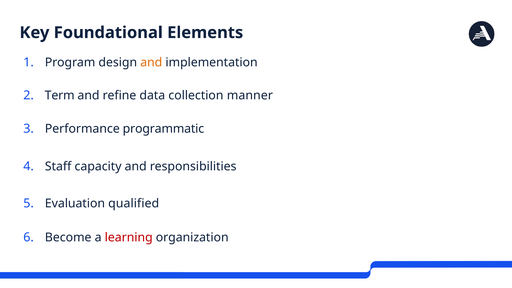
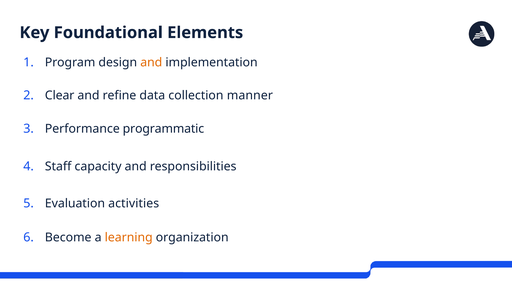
Term: Term -> Clear (60, 96)
qualified: qualified -> activities (134, 204)
learning colour: red -> orange (129, 238)
